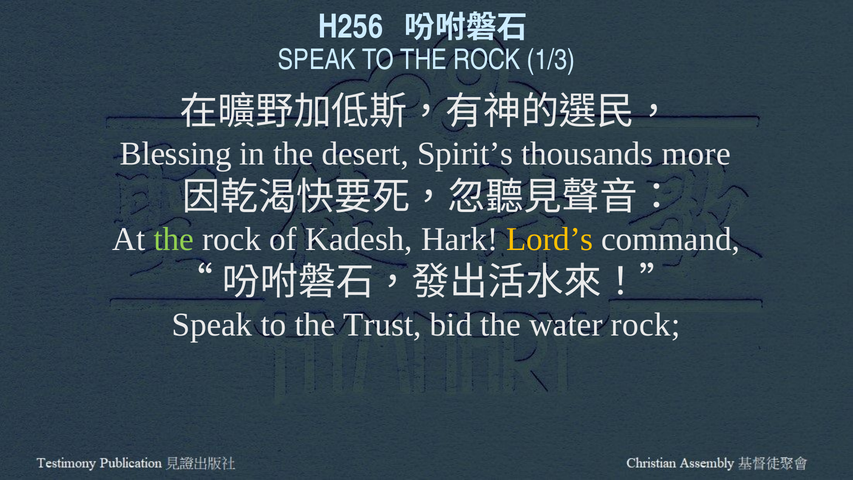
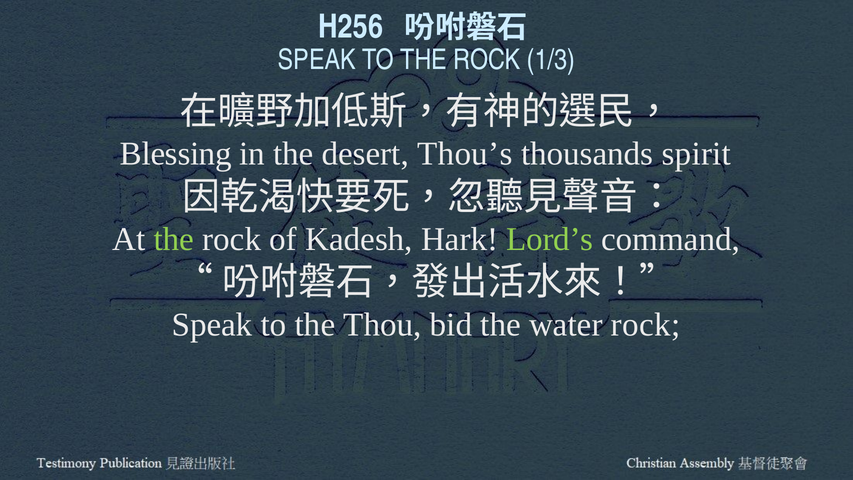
Spirit’s: Spirit’s -> Thou’s (465, 154)
more: more -> spirit (696, 154)
Lord’s colour: yellow -> light green (550, 239)
Trust: Trust -> Thou (383, 325)
